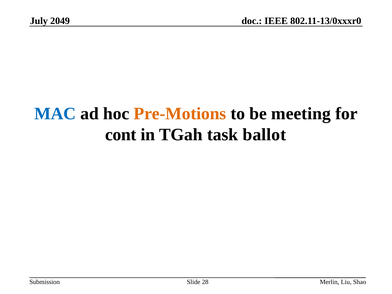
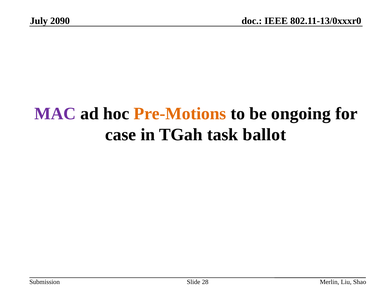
2049: 2049 -> 2090 (60, 21)
MAC colour: blue -> purple (55, 114)
meeting: meeting -> ongoing (301, 114)
cont: cont -> case (121, 135)
